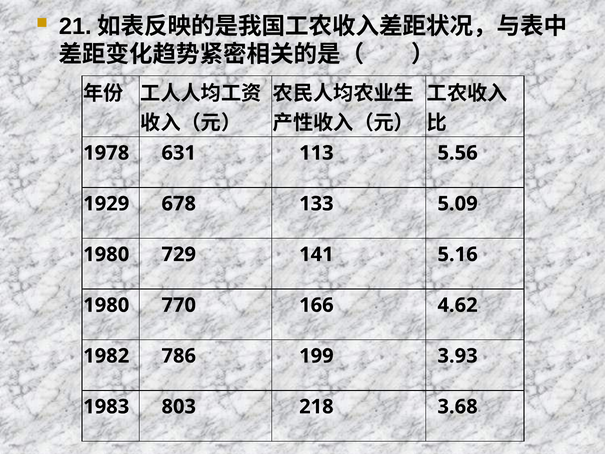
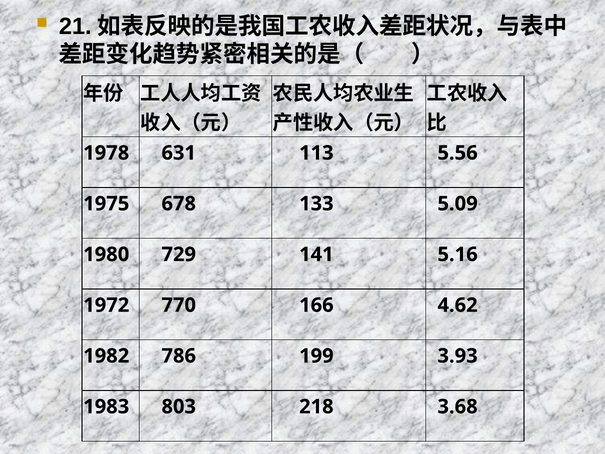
1929: 1929 -> 1975 (106, 204)
1980: 1980 -> 1972 (106, 305)
